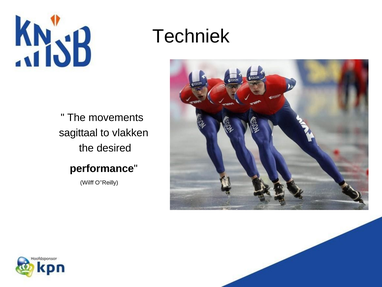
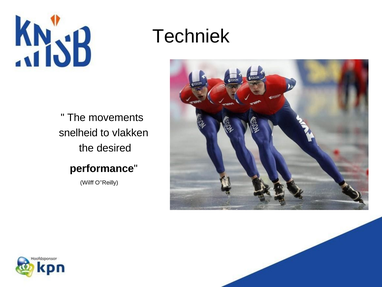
sagittaal: sagittaal -> snelheid (78, 133)
